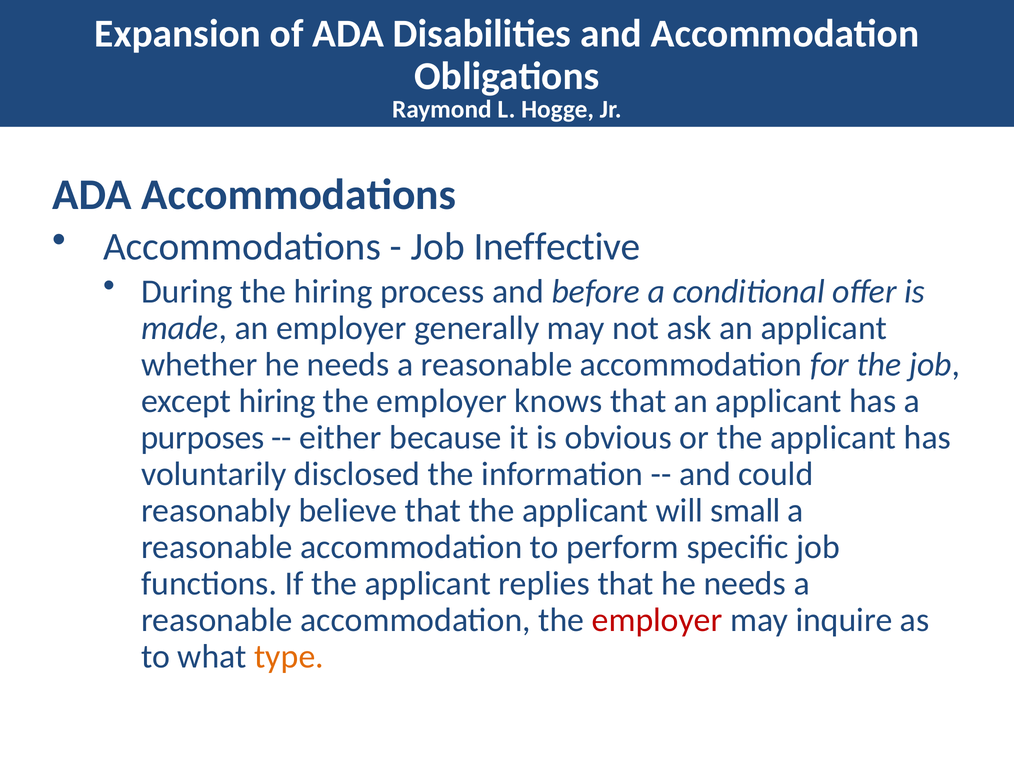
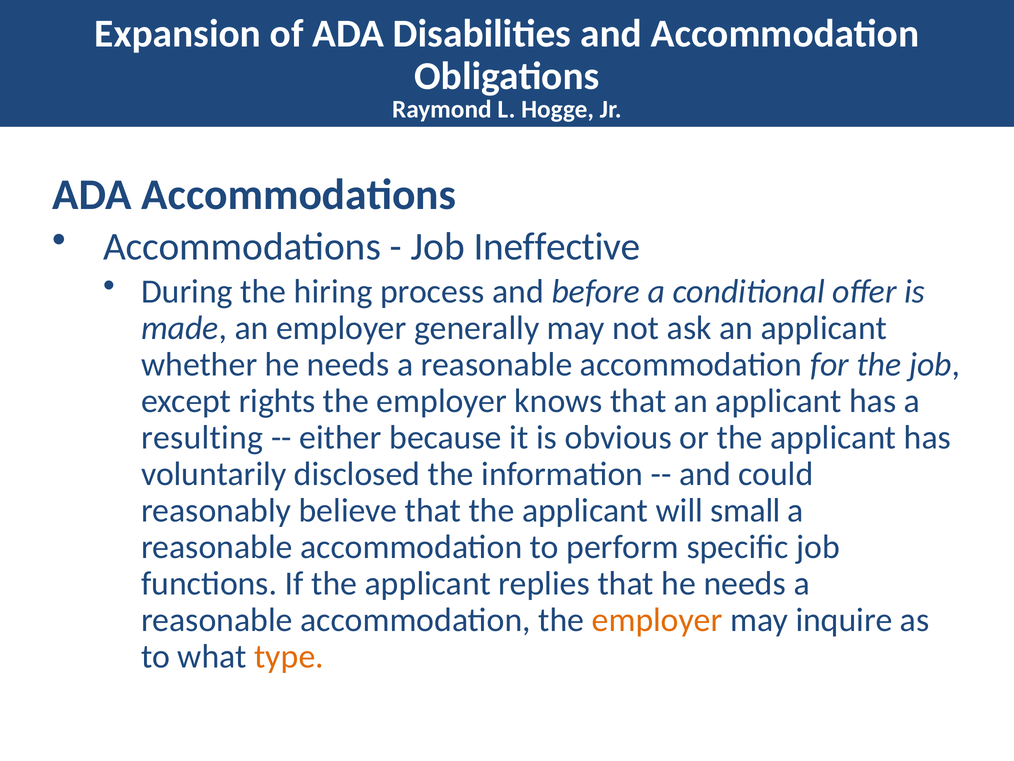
except hiring: hiring -> rights (277, 401)
purposes: purposes -> resulting (202, 437)
employer colour: red -> orange (657, 620)
